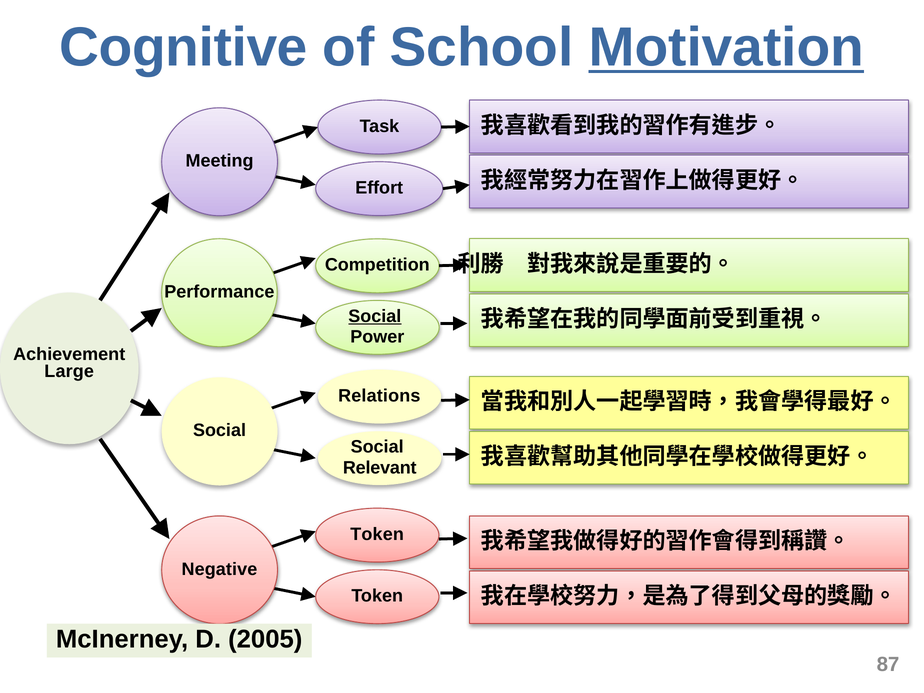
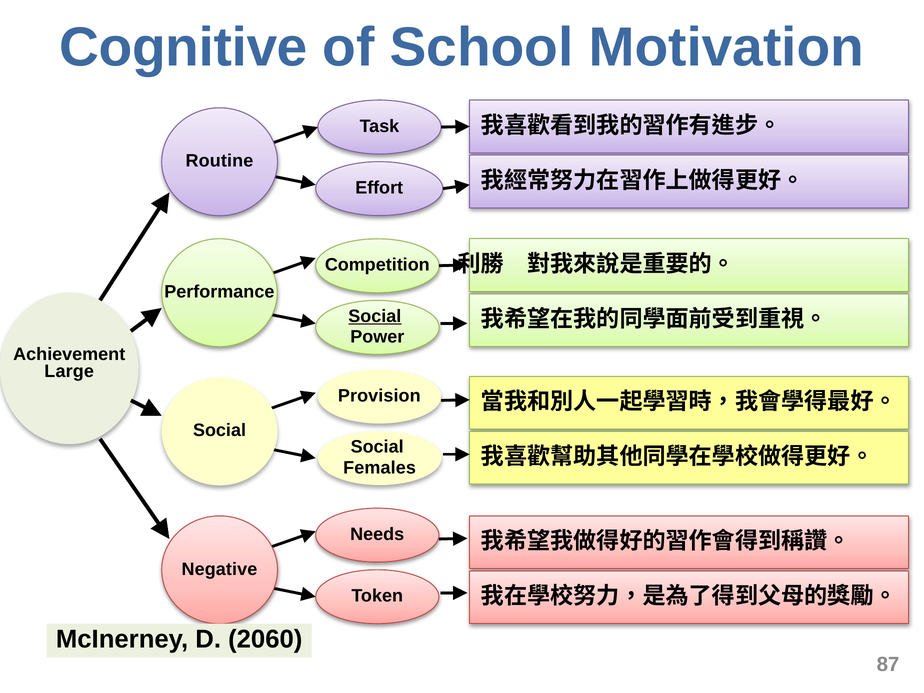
Motivation underline: present -> none (726, 48)
Meeting: Meeting -> Routine (219, 161)
Relations: Relations -> Provision (379, 396)
Relevant: Relevant -> Females (380, 468)
Token: Token -> Needs (377, 534)
2005: 2005 -> 2060 (265, 639)
